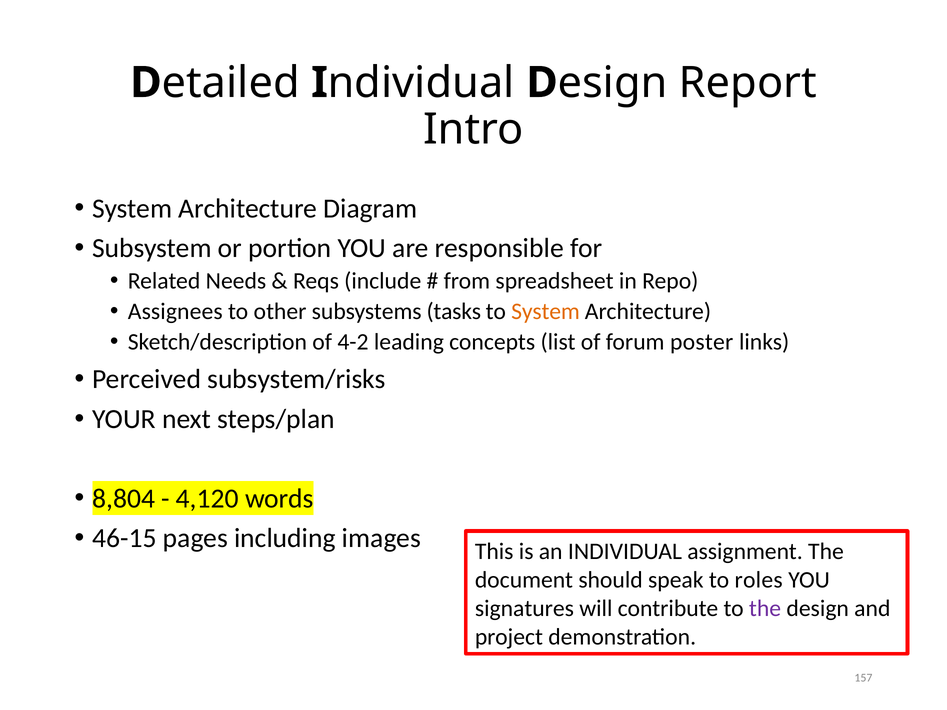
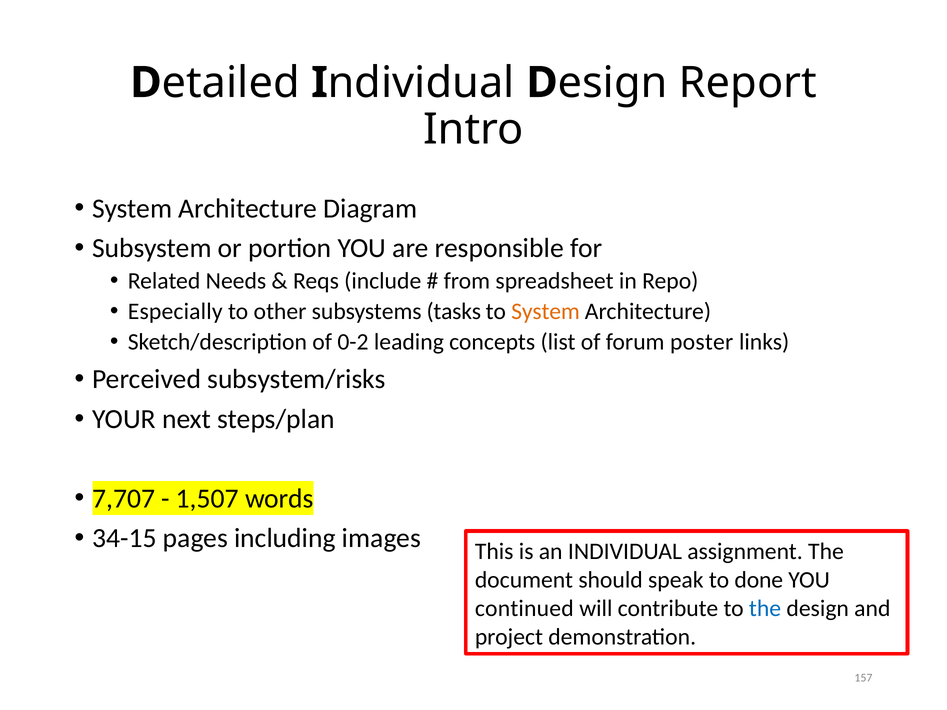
Assignees: Assignees -> Especially (175, 311)
4-2: 4-2 -> 0-2 (353, 342)
8,804: 8,804 -> 7,707 (124, 499)
4,120: 4,120 -> 1,507 (207, 499)
46-15: 46-15 -> 34-15 (124, 538)
roles: roles -> done (759, 580)
signatures: signatures -> continued (524, 609)
the colour: purple -> blue (765, 609)
